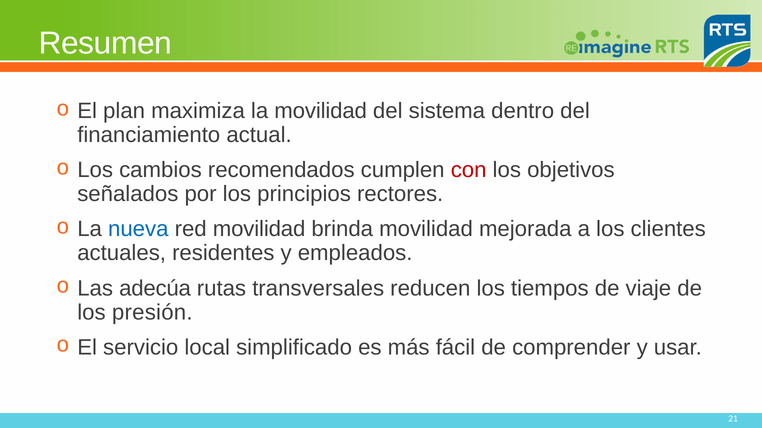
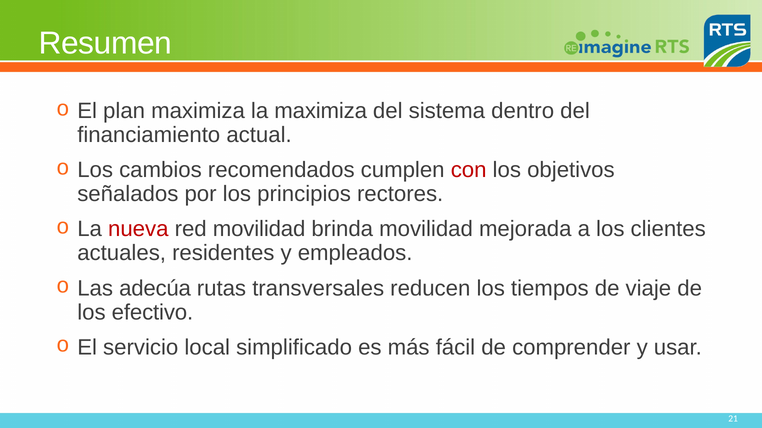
la movilidad: movilidad -> maximiza (321, 111)
nueva colour: blue -> red (138, 229)
presión: presión -> efectivo (152, 313)
